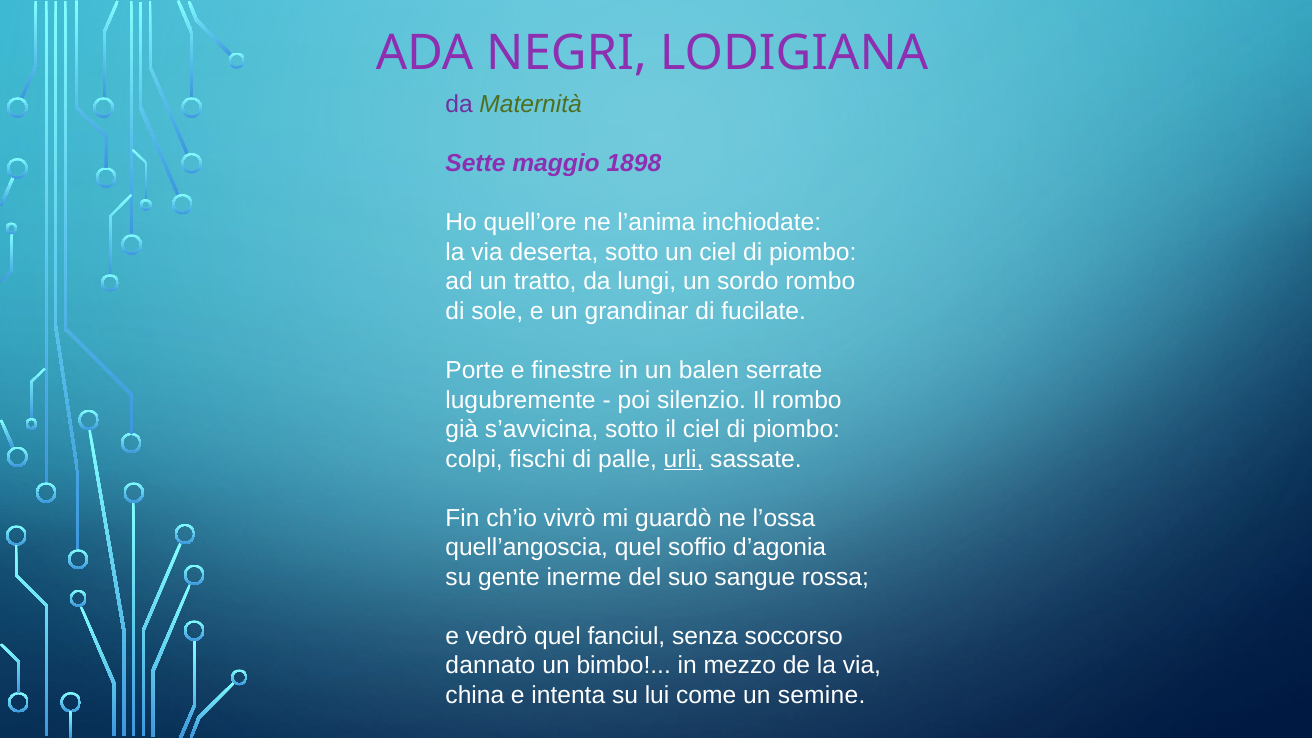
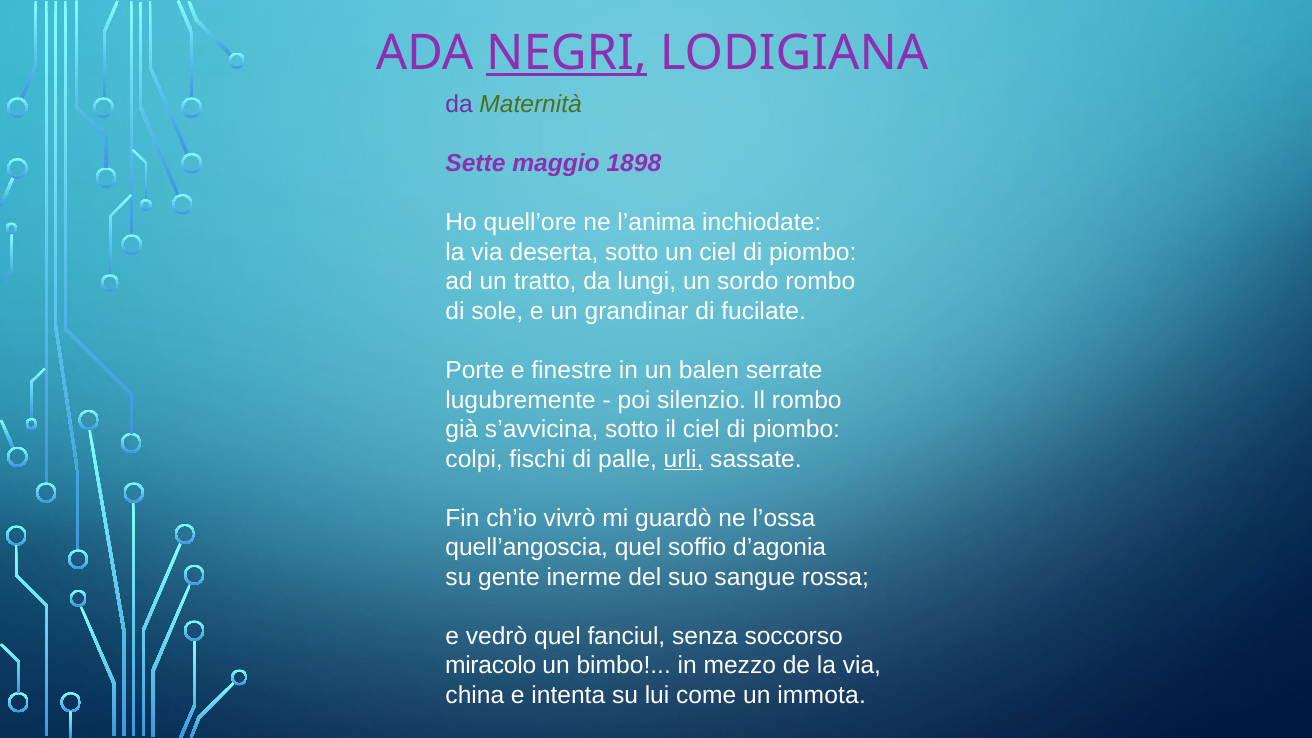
NEGRI underline: none -> present (567, 53)
dannato: dannato -> miracolo (491, 666)
semine: semine -> immota (822, 695)
